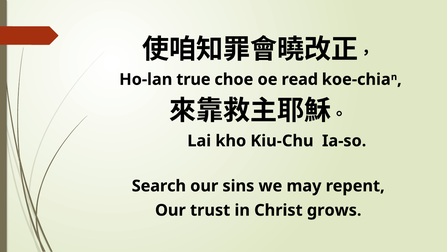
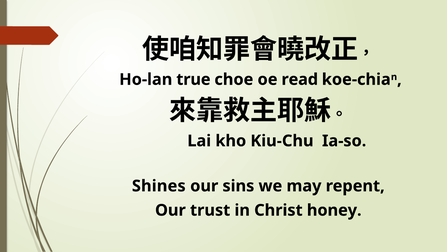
Search: Search -> Shines (159, 186)
grows: grows -> honey (334, 210)
